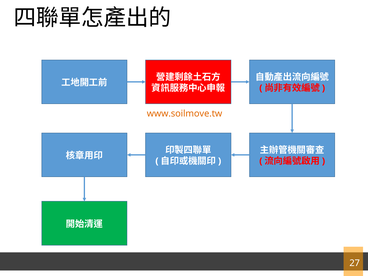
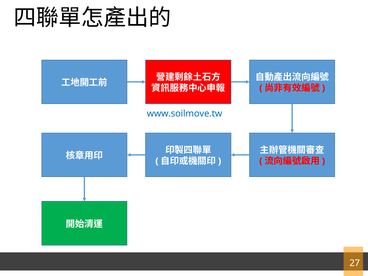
www.soilmove.tw colour: orange -> blue (185, 113)
